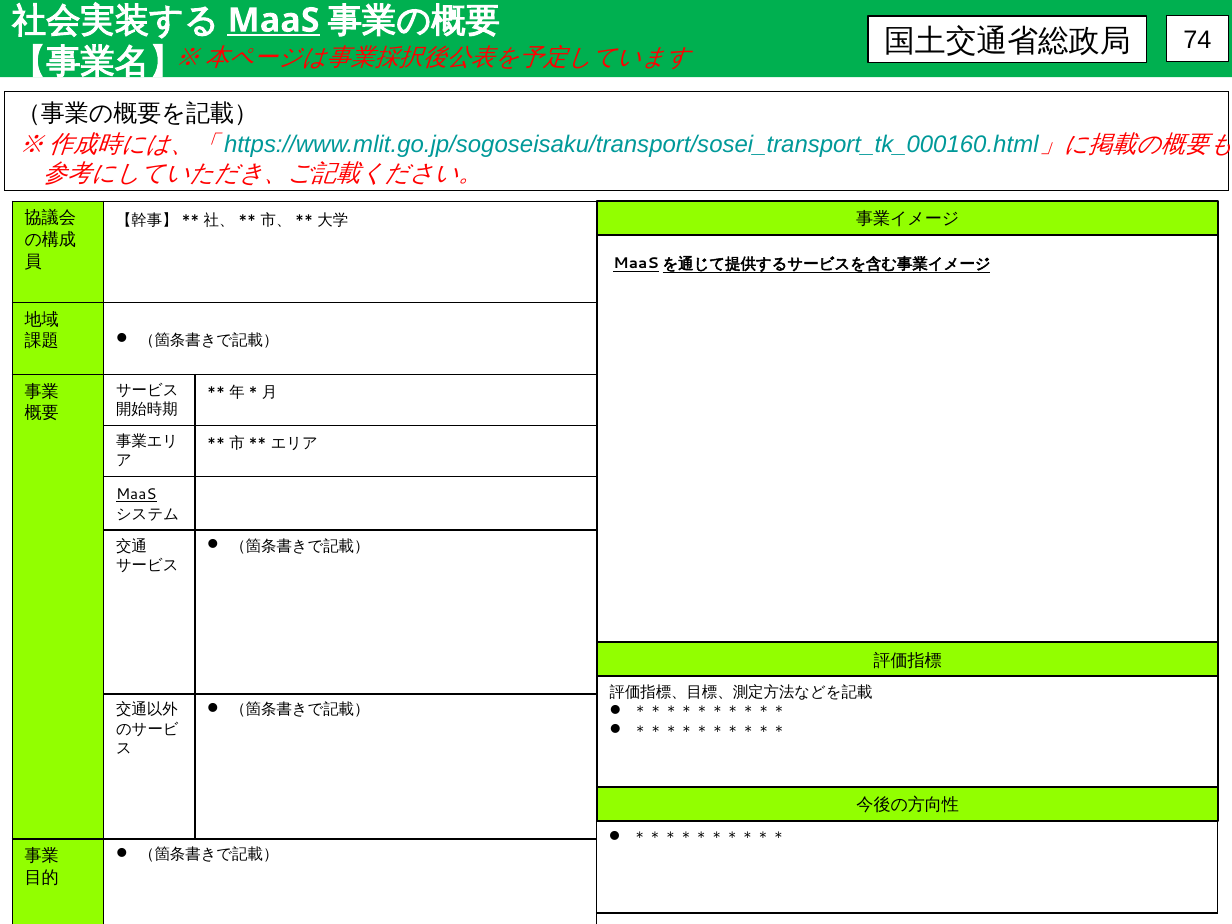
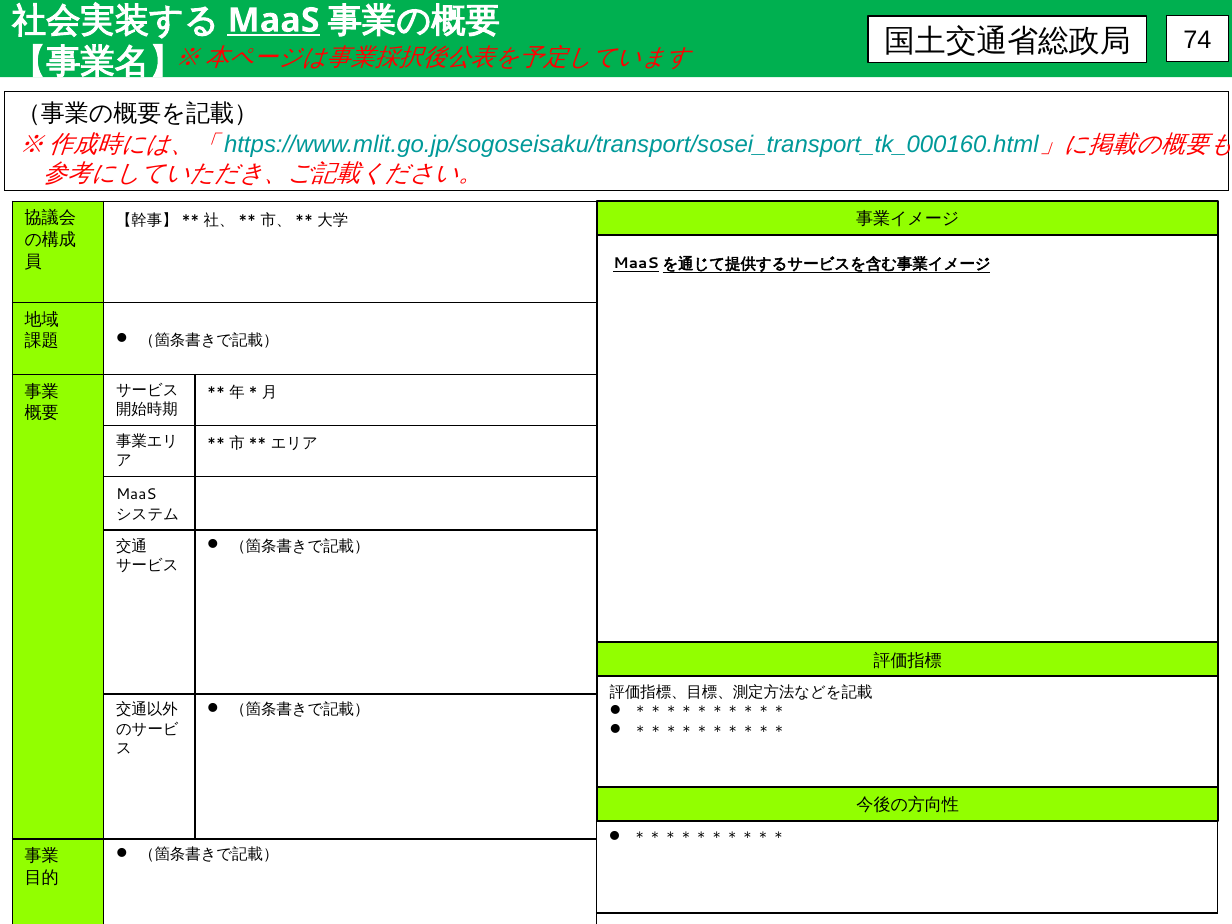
MaaS underline: present -> none (136, 495)
